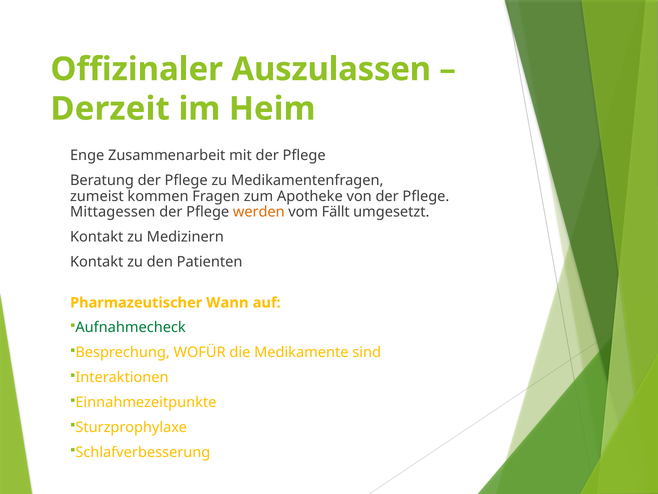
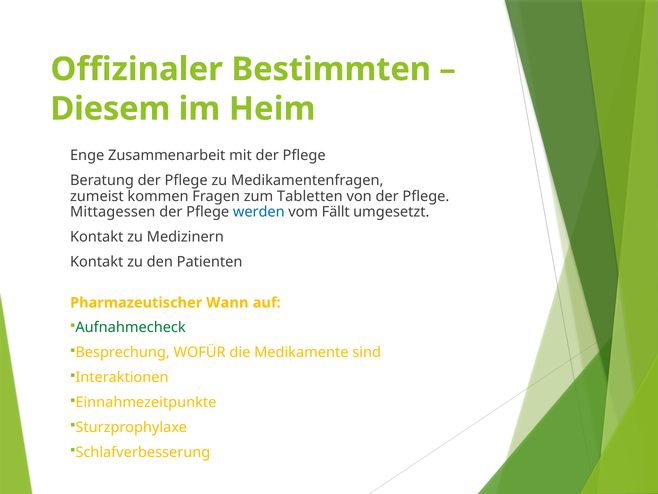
Auszulassen: Auszulassen -> Bestimmten (331, 69)
Derzeit: Derzeit -> Diesem (110, 109)
Apotheke: Apotheke -> Tabletten (310, 196)
werden colour: orange -> blue (259, 212)
